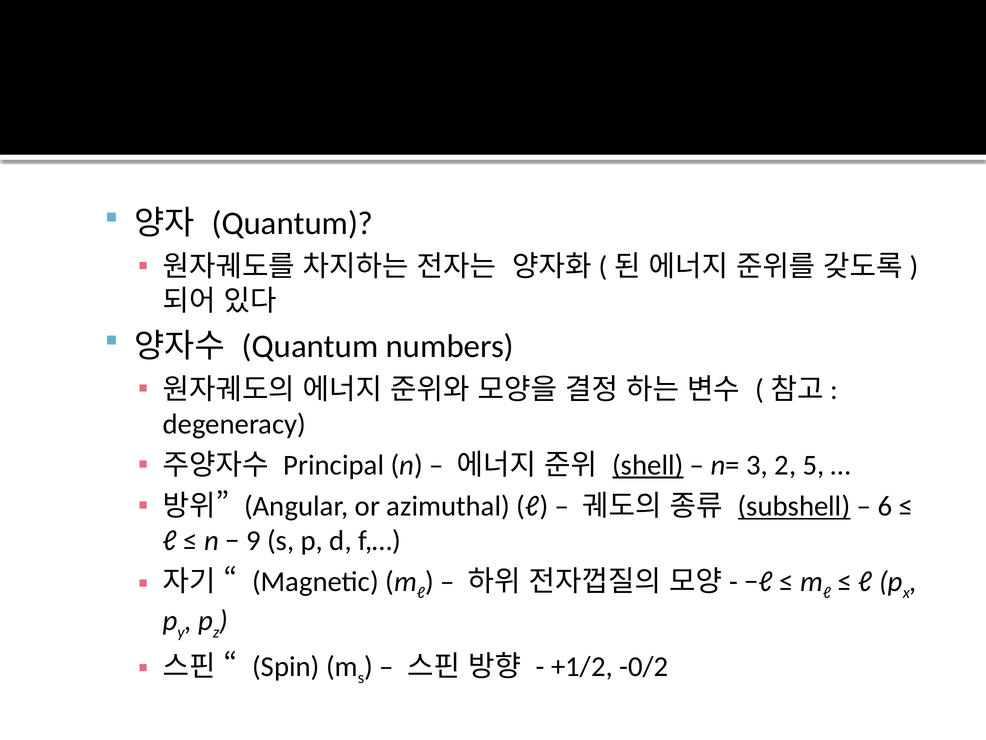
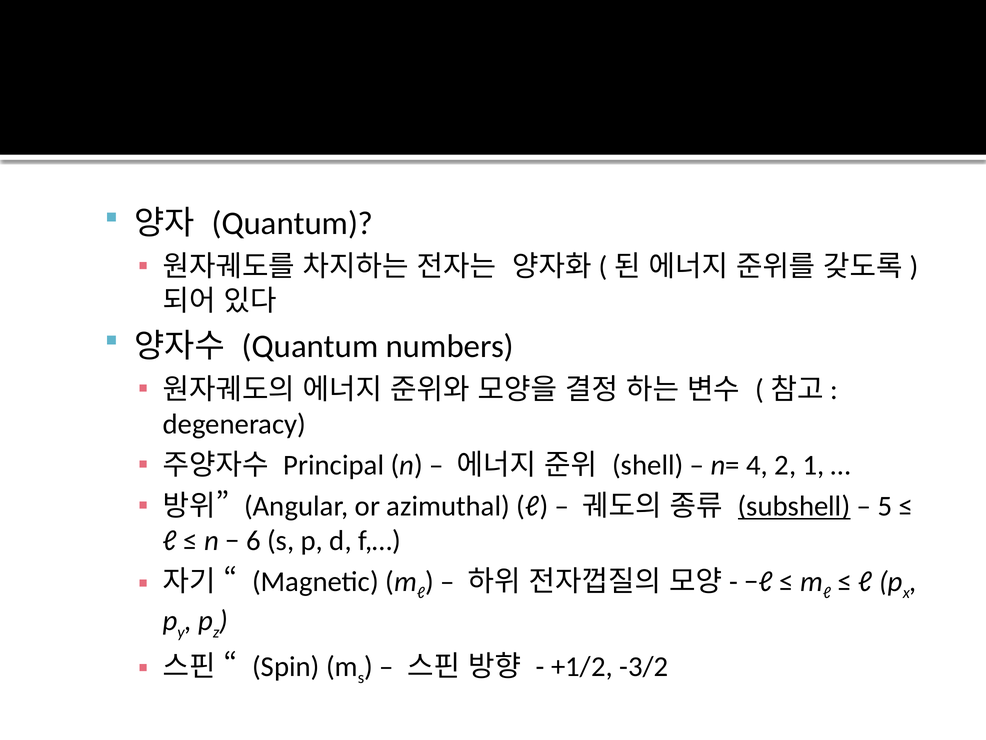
shell underline: present -> none (648, 465)
3: 3 -> 4 (757, 465)
5: 5 -> 1 (814, 465)
6: 6 -> 5 (885, 506)
9: 9 -> 6 (253, 540)
-0/2: -0/2 -> -3/2 (644, 666)
